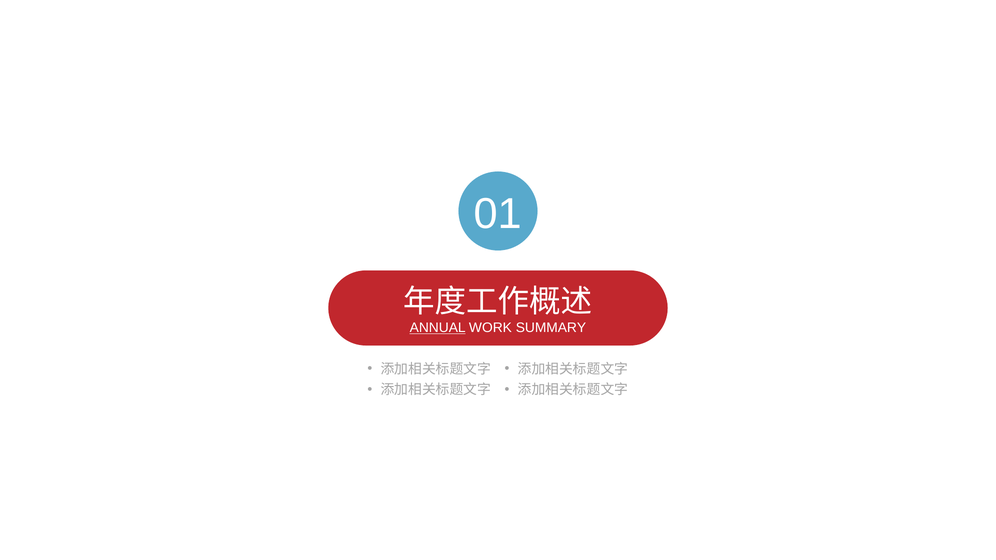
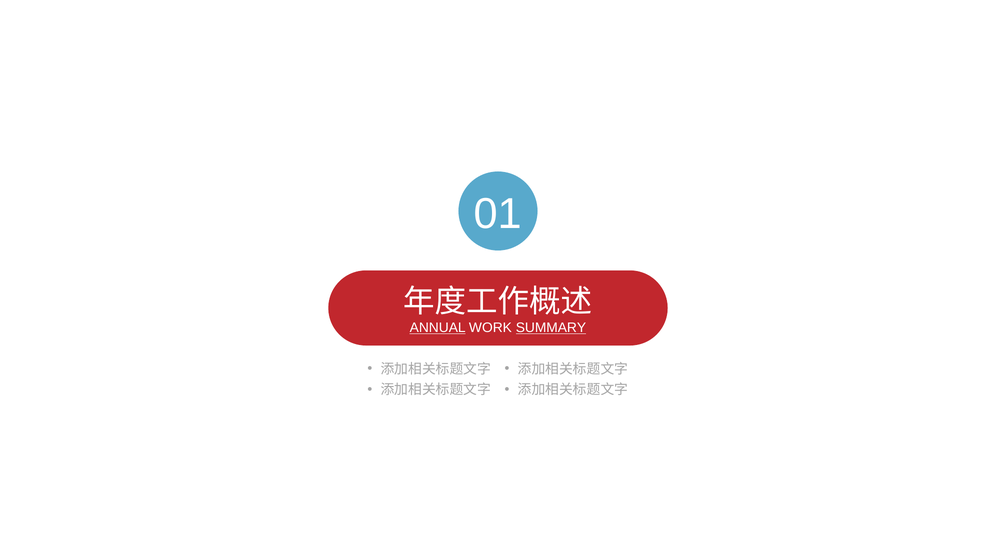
SUMMARY underline: none -> present (551, 328)
